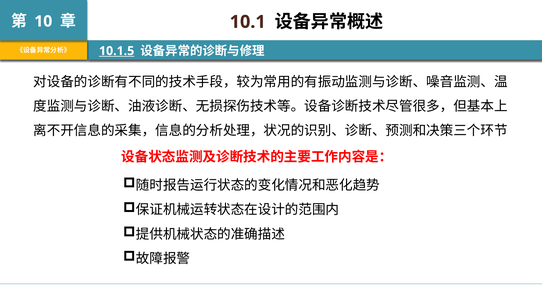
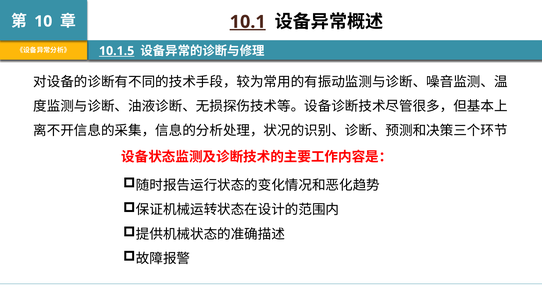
10.1 underline: none -> present (248, 22)
